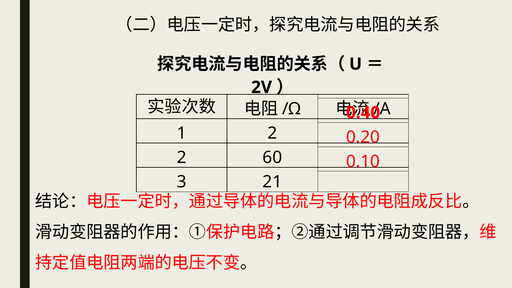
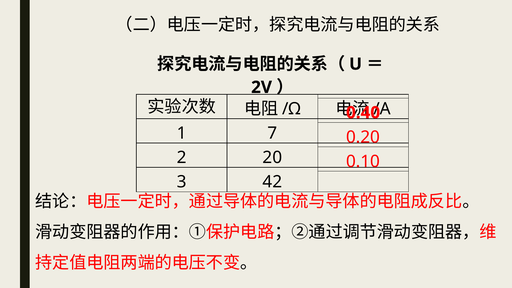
1 2: 2 -> 7 (272, 133)
60: 60 -> 20 (272, 158)
21: 21 -> 42 (272, 182)
